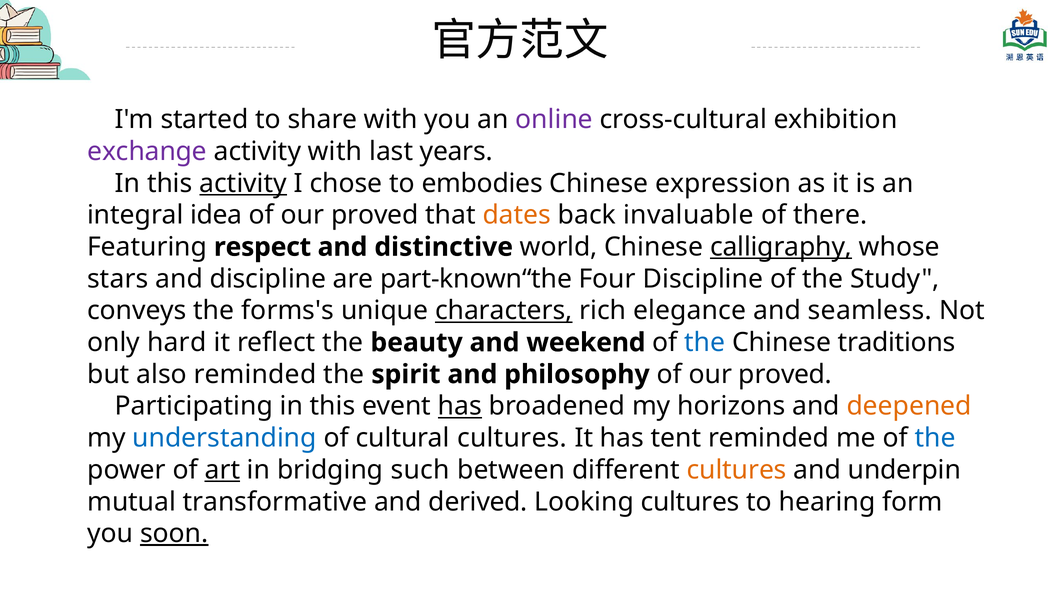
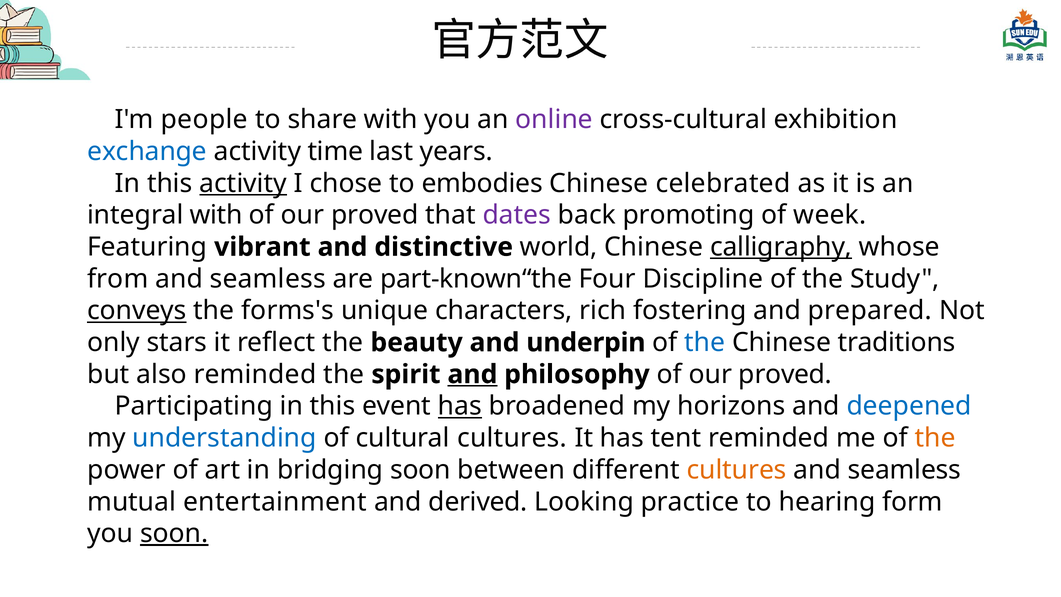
started: started -> people (204, 120)
exchange colour: purple -> blue (147, 151)
activity with: with -> time (335, 151)
expression: expression -> celebrated (723, 183)
integral idea: idea -> with (216, 215)
dates colour: orange -> purple (517, 215)
invaluable: invaluable -> promoting (689, 215)
there: there -> week (830, 215)
respect: respect -> vibrant (262, 247)
stars: stars -> from (118, 279)
discipline: discipline -> seamless (268, 279)
conveys underline: none -> present (137, 311)
characters underline: present -> none (504, 311)
elegance: elegance -> fostering (690, 311)
seamless: seamless -> prepared (870, 311)
hard: hard -> stars (177, 342)
weekend: weekend -> underpin (586, 342)
and underline: none -> present (472, 374)
deepened colour: orange -> blue (909, 406)
the colour: blue -> orange (935, 438)
art underline: present -> none (222, 470)
bridging such: such -> soon (420, 470)
underpin: underpin -> seamless (904, 470)
transformative: transformative -> entertainment (275, 501)
Looking cultures: cultures -> practice (690, 501)
